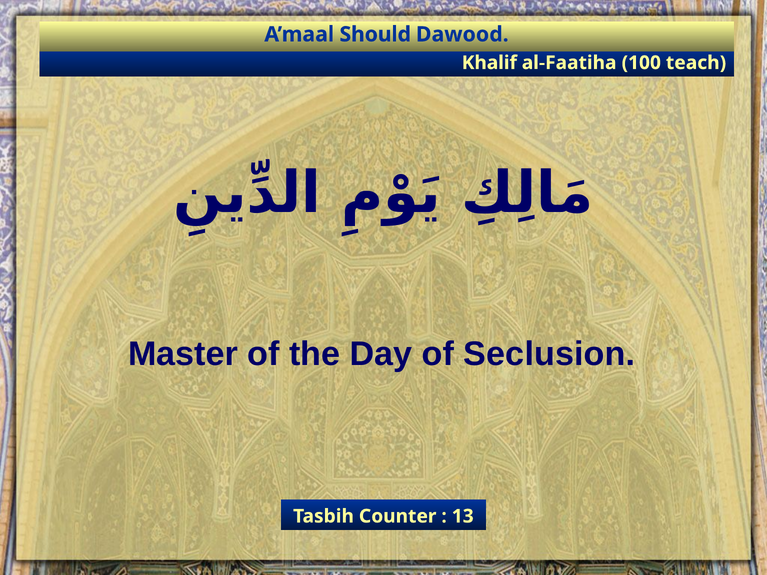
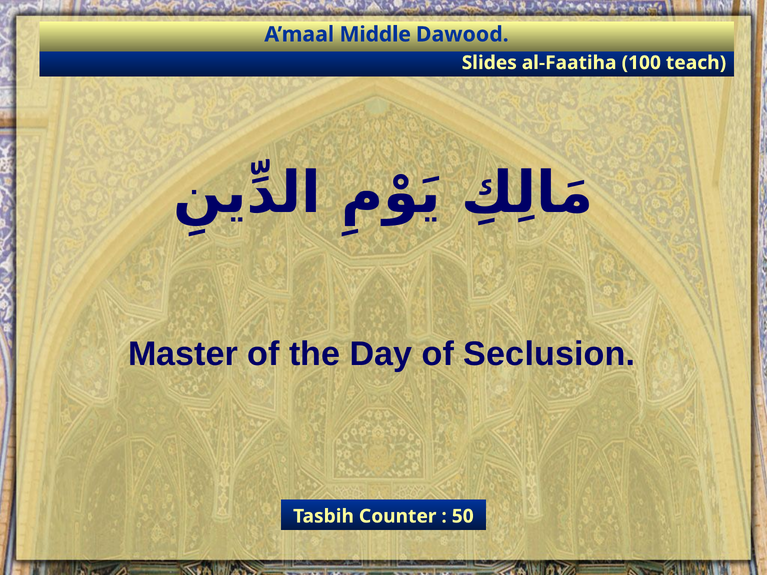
Should: Should -> Middle (375, 34)
Khalif: Khalif -> Slides (489, 63)
13: 13 -> 50 (463, 516)
